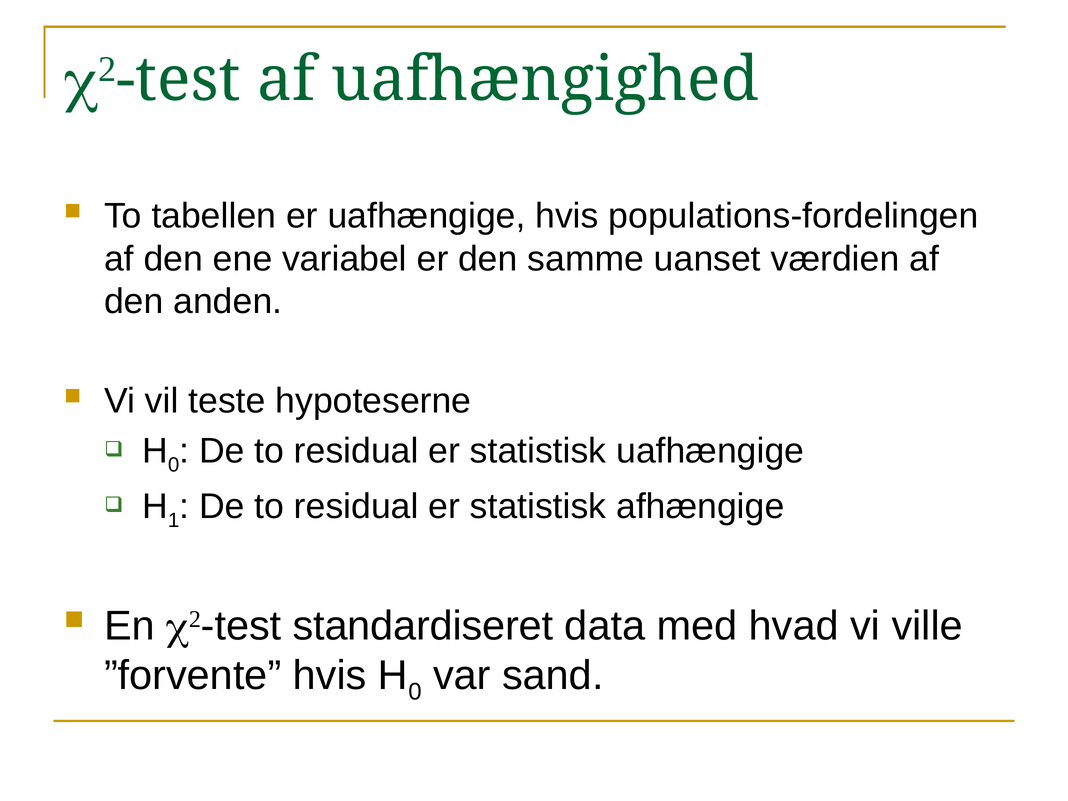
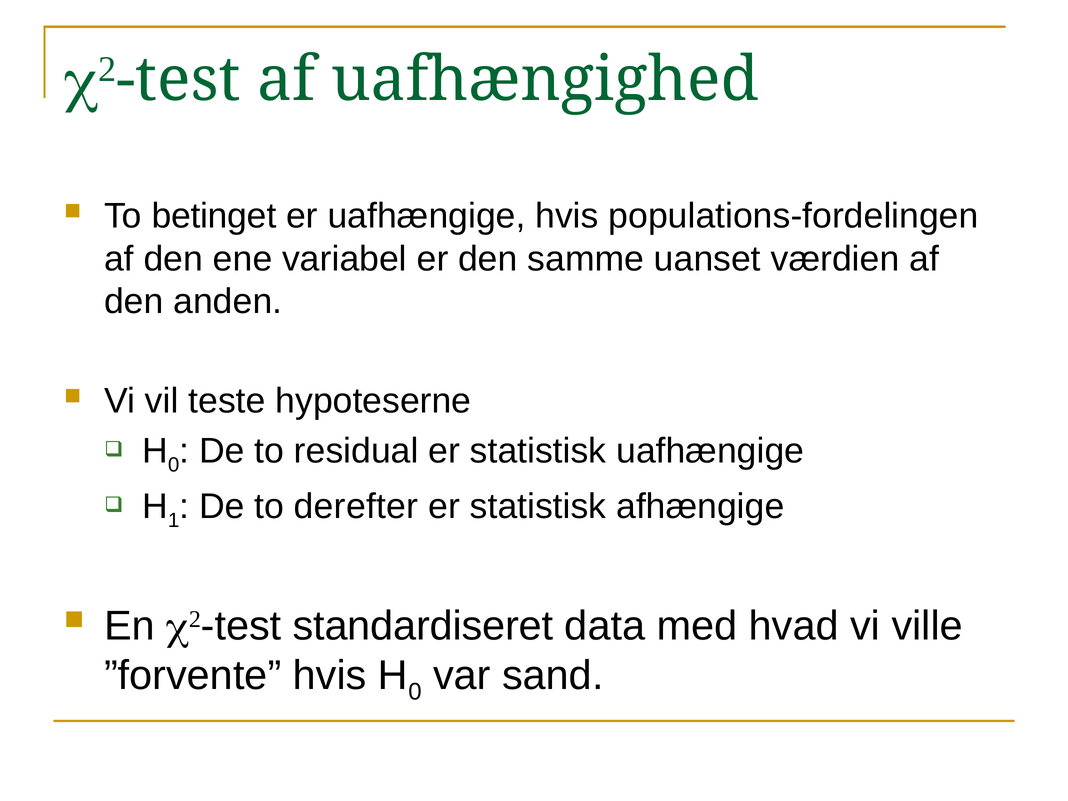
tabellen: tabellen -> betinget (214, 216)
residual: residual -> derefter (356, 507)
